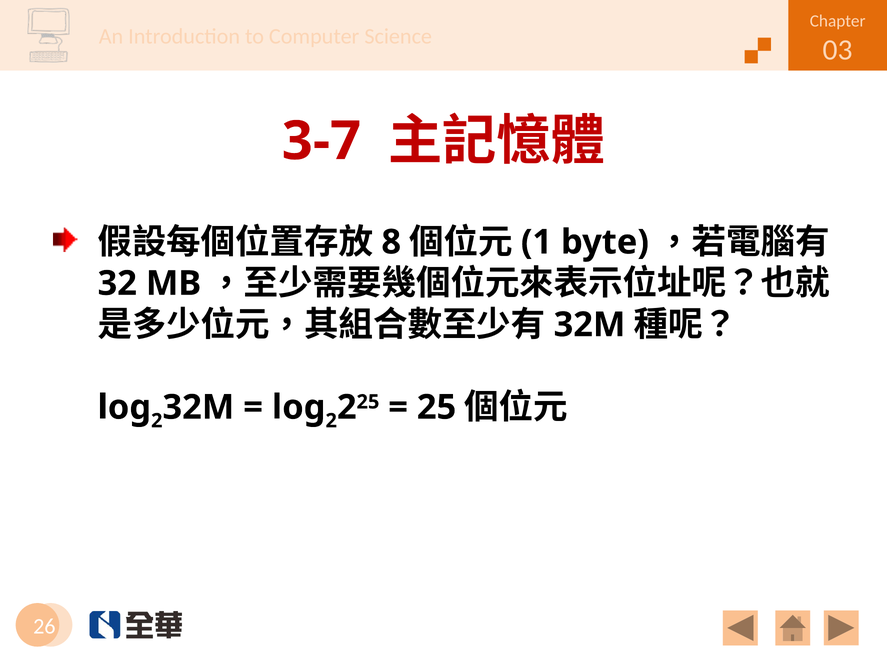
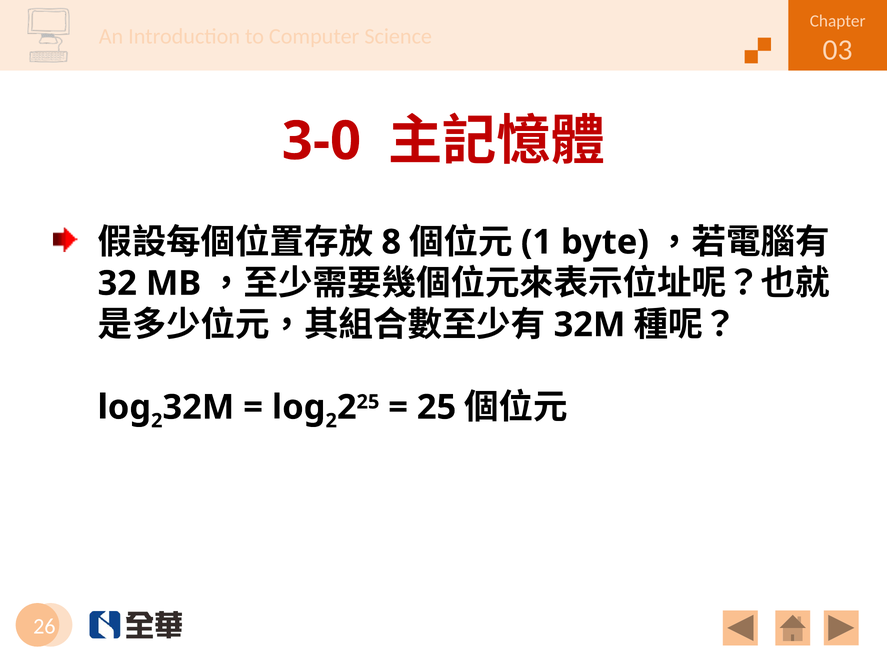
3-7: 3-7 -> 3-0 (321, 141)
